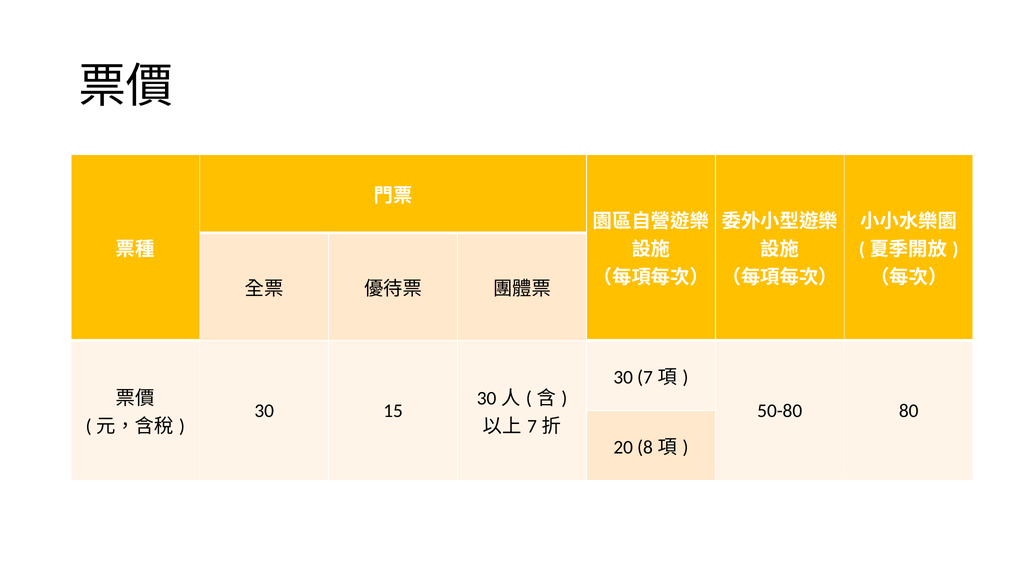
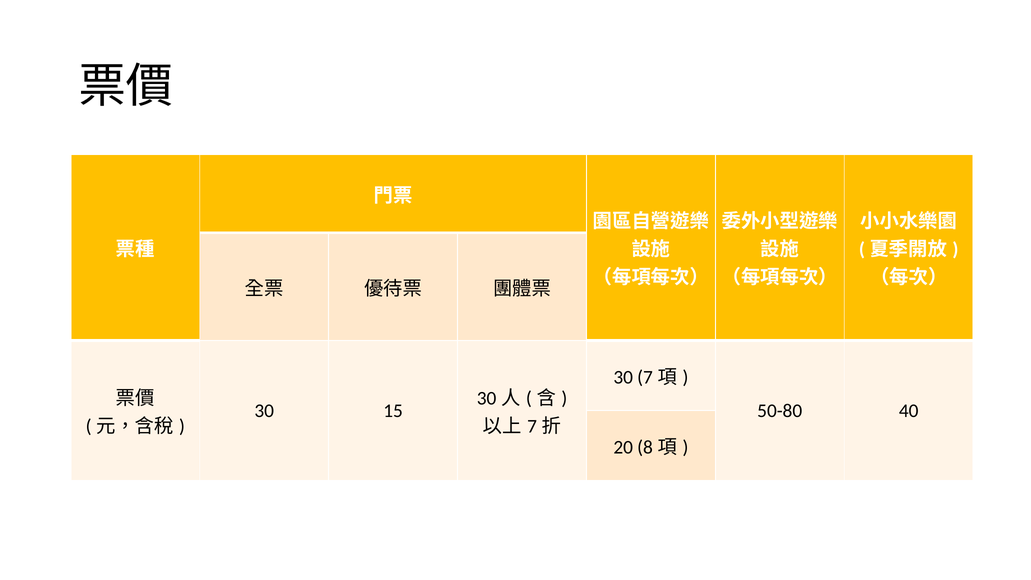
80: 80 -> 40 (909, 411)
